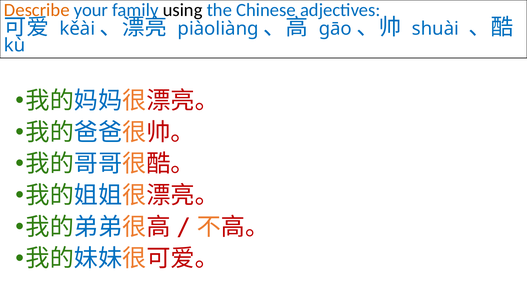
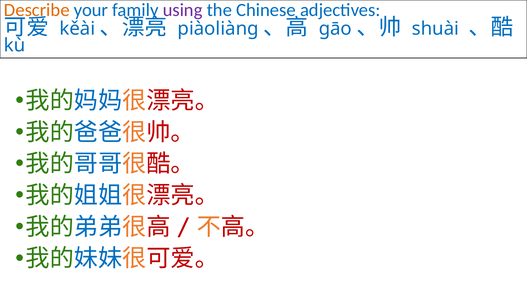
using colour: black -> purple (183, 10)
